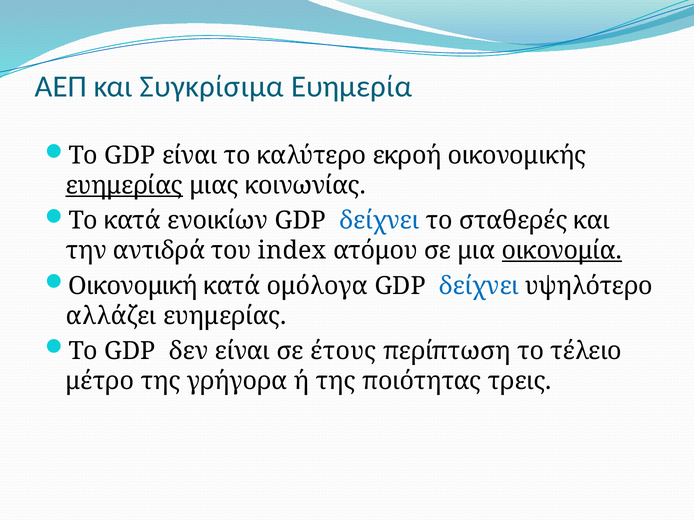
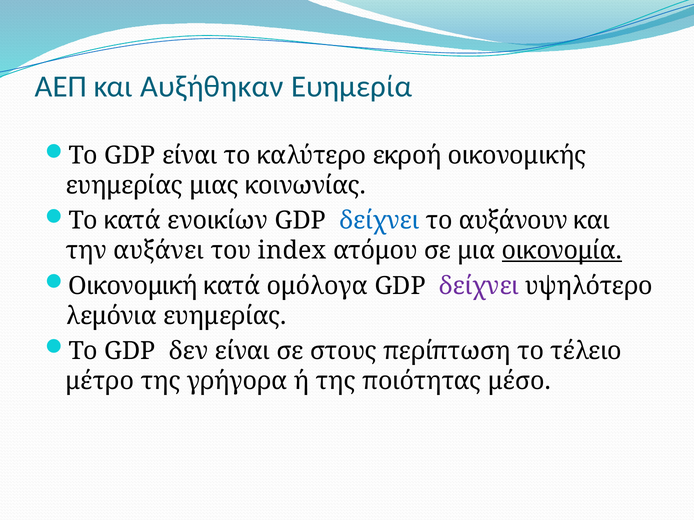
Συγκρίσιμα: Συγκρίσιμα -> Αυξήθηκαν (212, 87)
ευημερίας underline: present -> none (124, 186)
σταθερές: σταθερές -> αυξάνουν (513, 221)
αντιδρά: αντιδρά -> αυξάνει (159, 251)
δείχνει colour: blue -> purple (479, 286)
αλλάζει: αλλάζει -> λεμόνια (111, 316)
έτους: έτους -> στους (344, 351)
τρεις: τρεις -> μέσο (520, 381)
